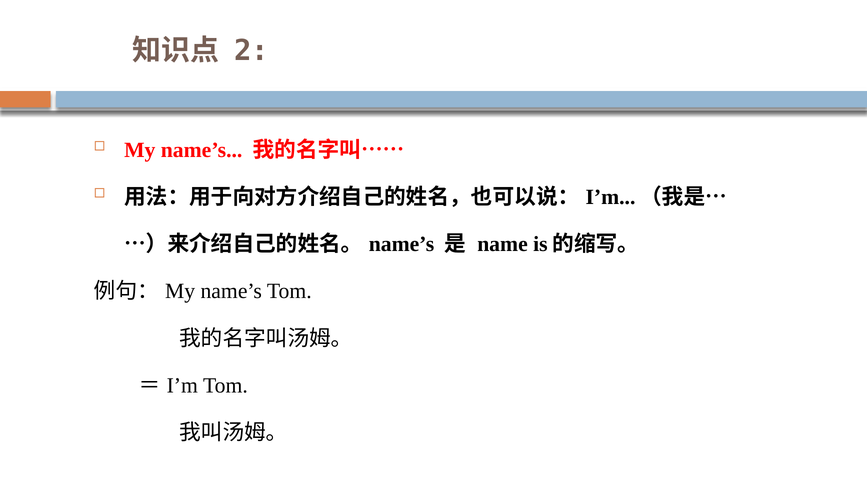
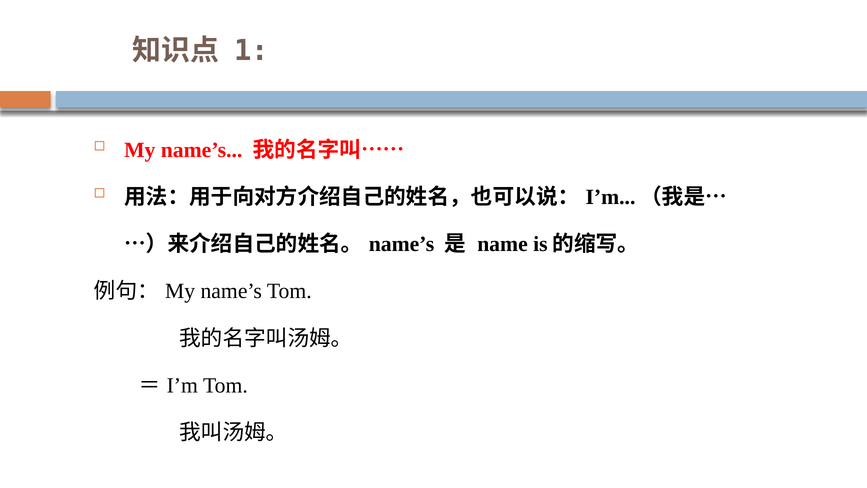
2: 2 -> 1 (251, 51)
